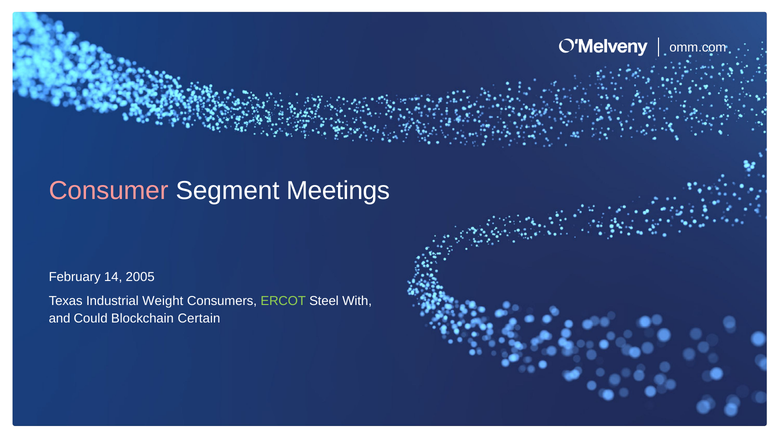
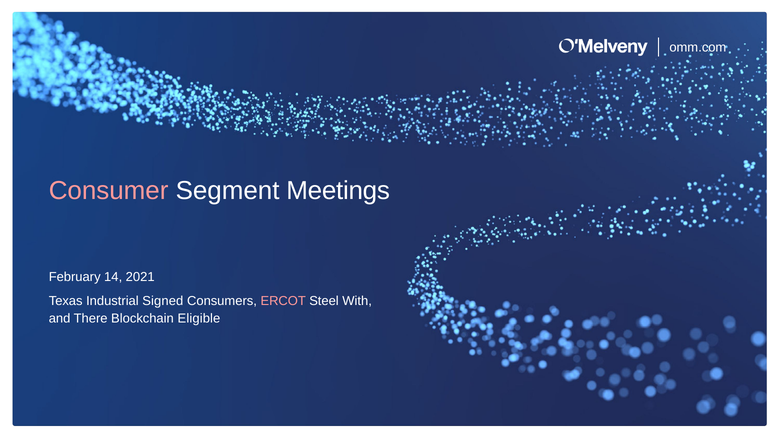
2005: 2005 -> 2021 (140, 277)
Weight: Weight -> Signed (163, 301)
ERCOT colour: light green -> pink (283, 301)
Could: Could -> There (91, 318)
Certain: Certain -> Eligible (199, 318)
